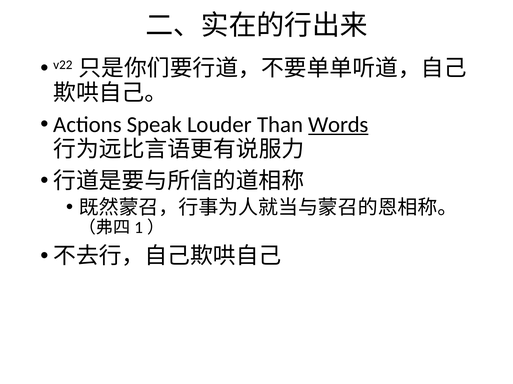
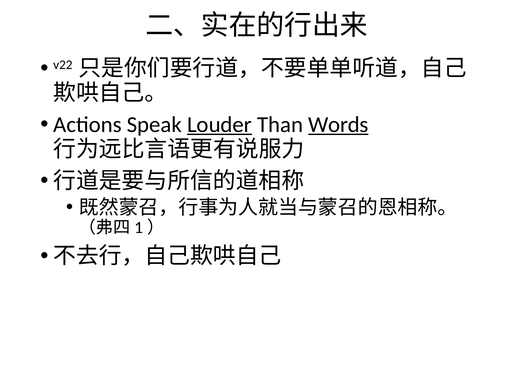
Louder underline: none -> present (219, 125)
